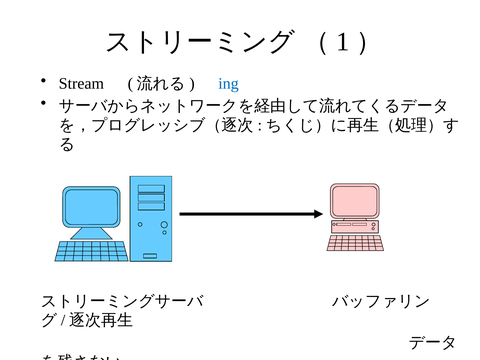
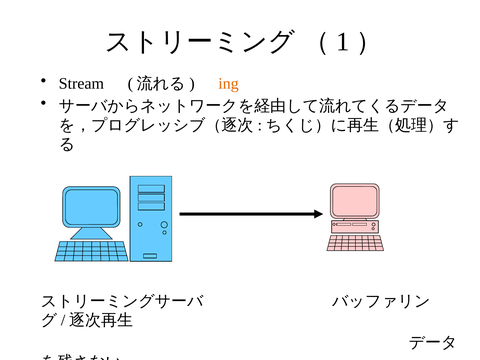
ing colour: blue -> orange (229, 84)
